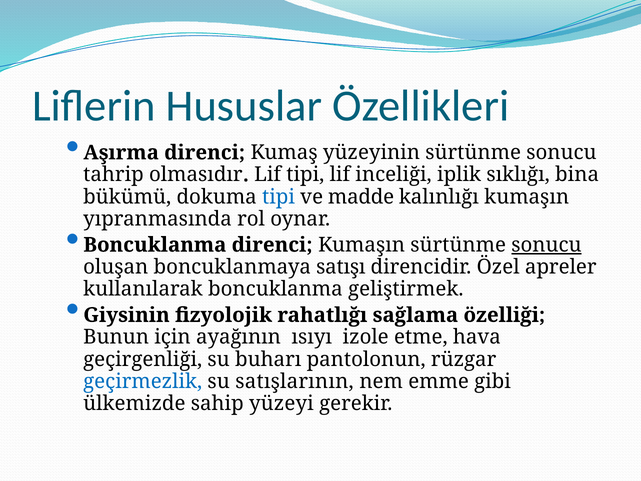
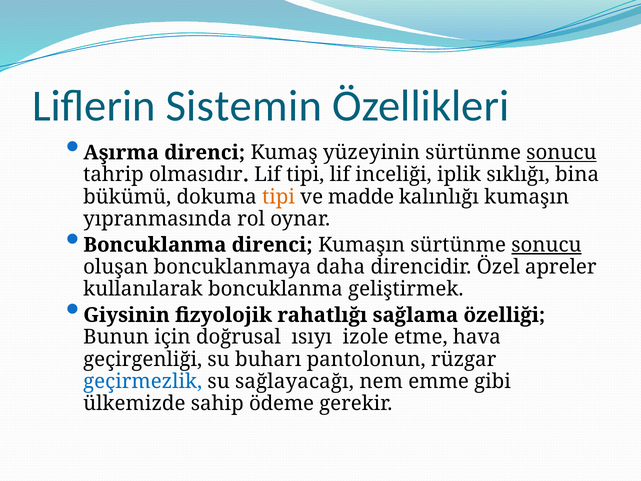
Hususlar: Hususlar -> Sistemin (244, 106)
sonucu underline: none -> present (561, 153)
tipi colour: blue -> orange (279, 197)
satışı: satışı -> daha (341, 267)
ayağının: ayağının -> doğrusal (238, 337)
satışlarının: satışlarının -> sağlayacağı (295, 381)
yüzeyi: yüzeyi -> ödeme (282, 403)
